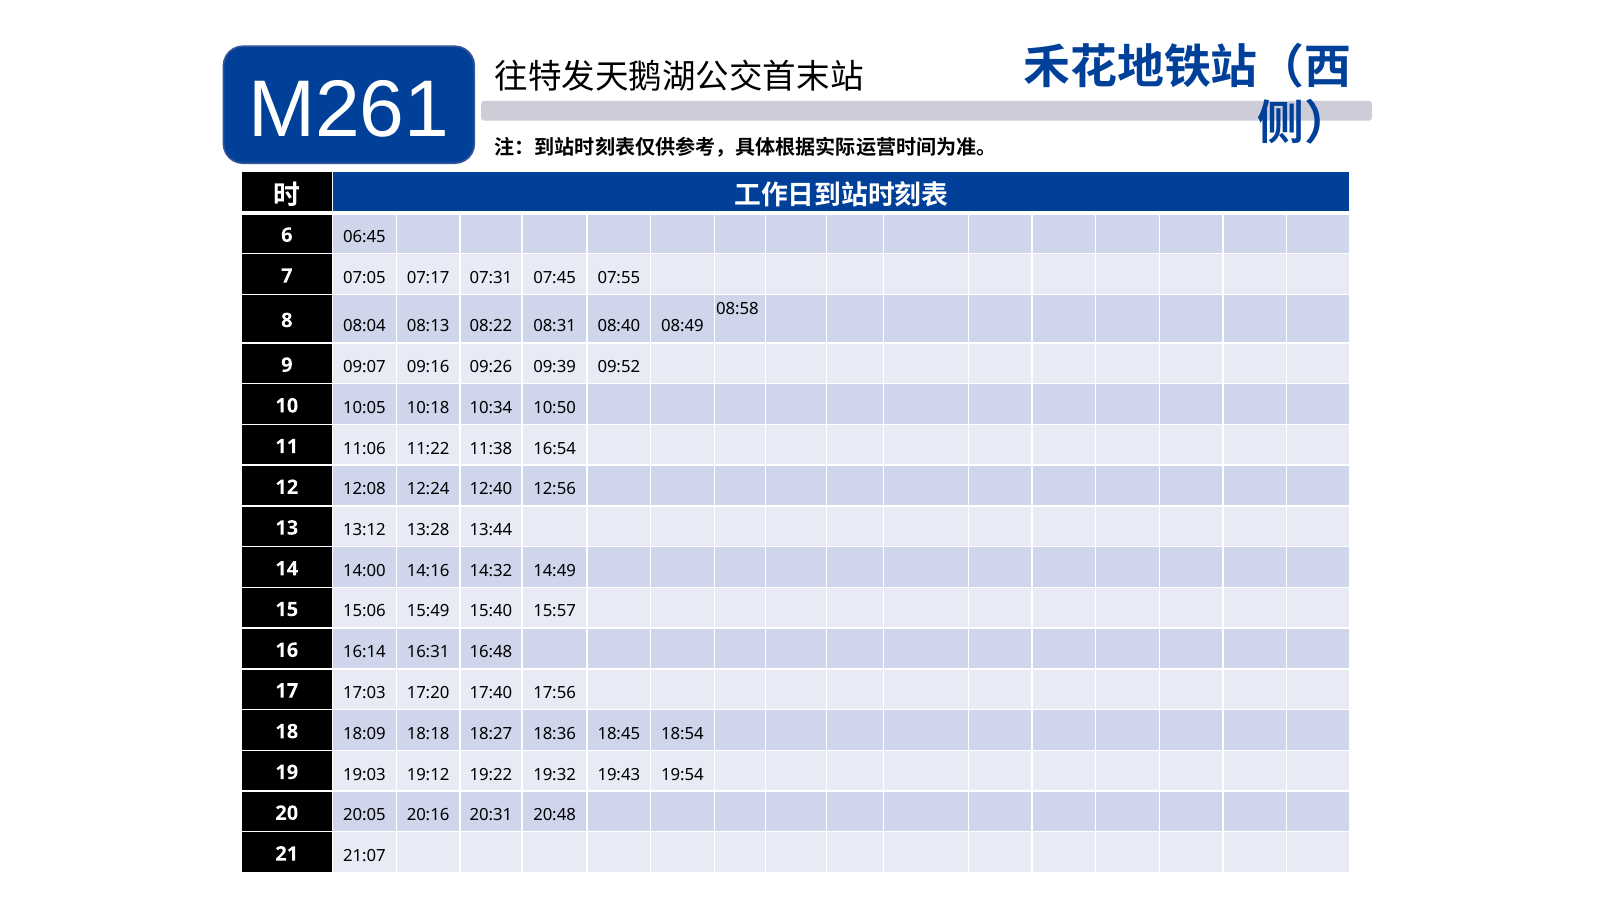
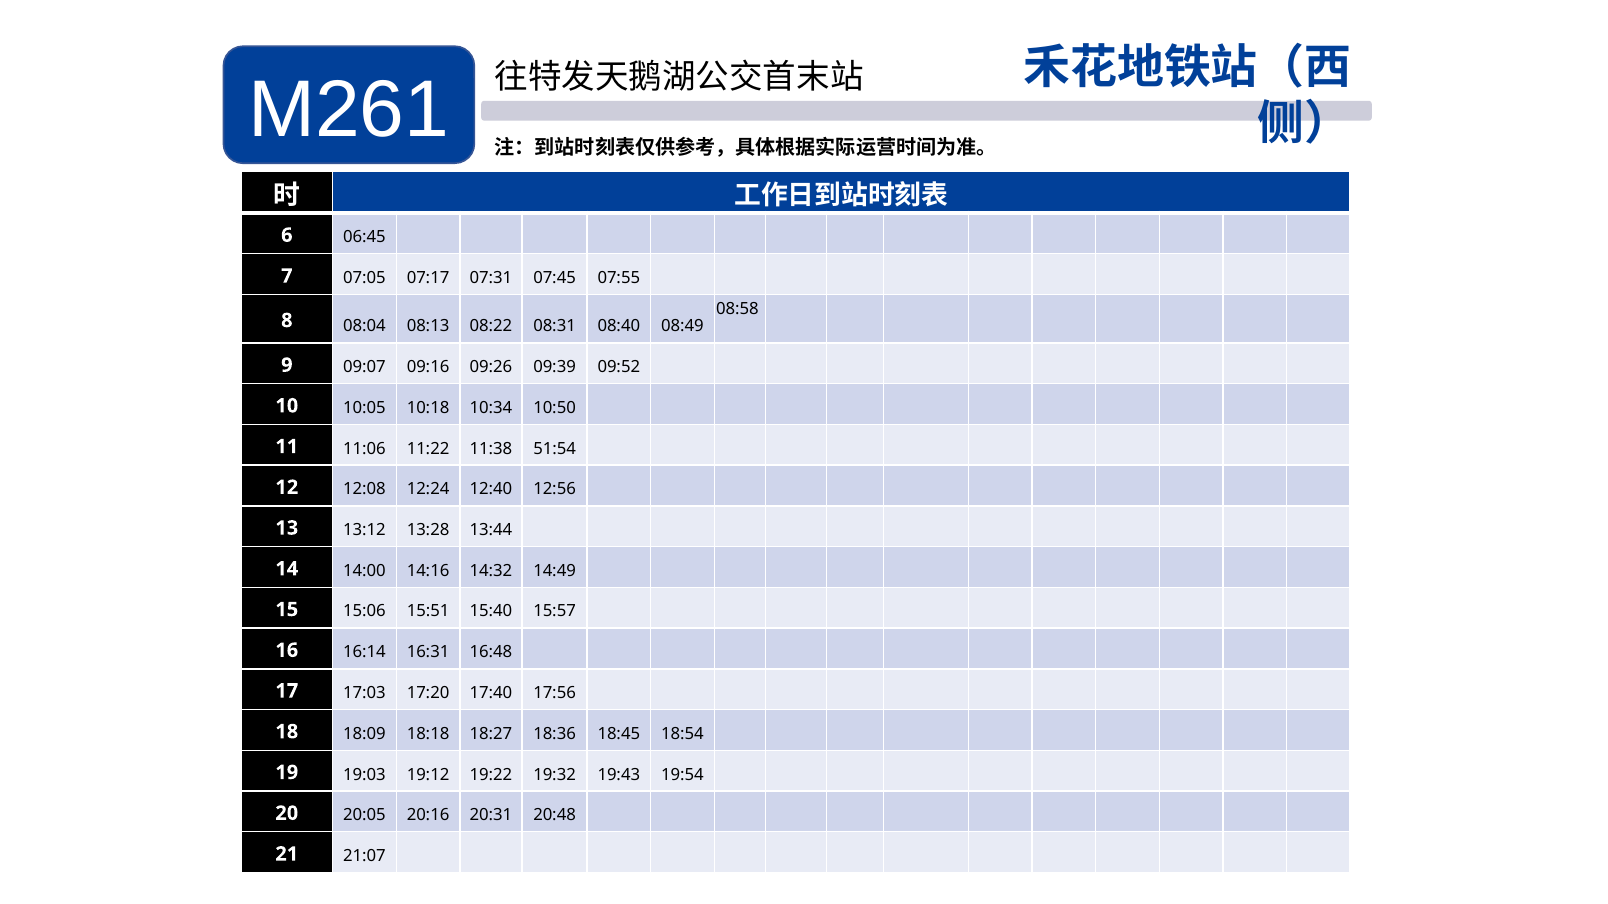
16:54: 16:54 -> 51:54 (555, 449)
15:49: 15:49 -> 15:51 (428, 612)
